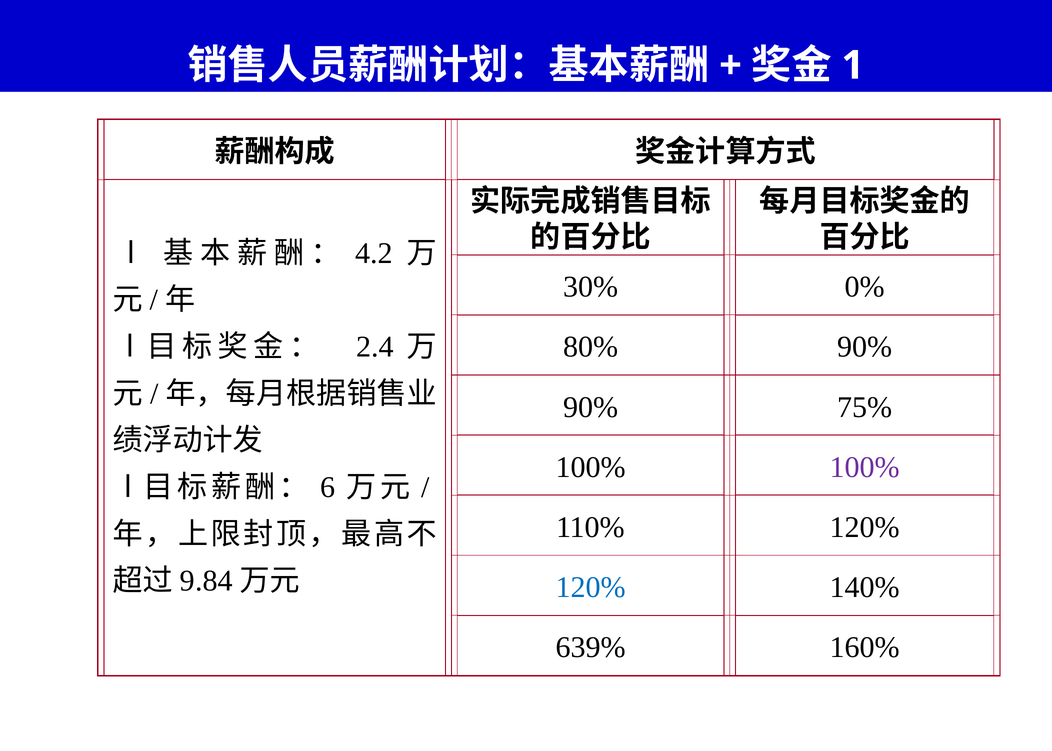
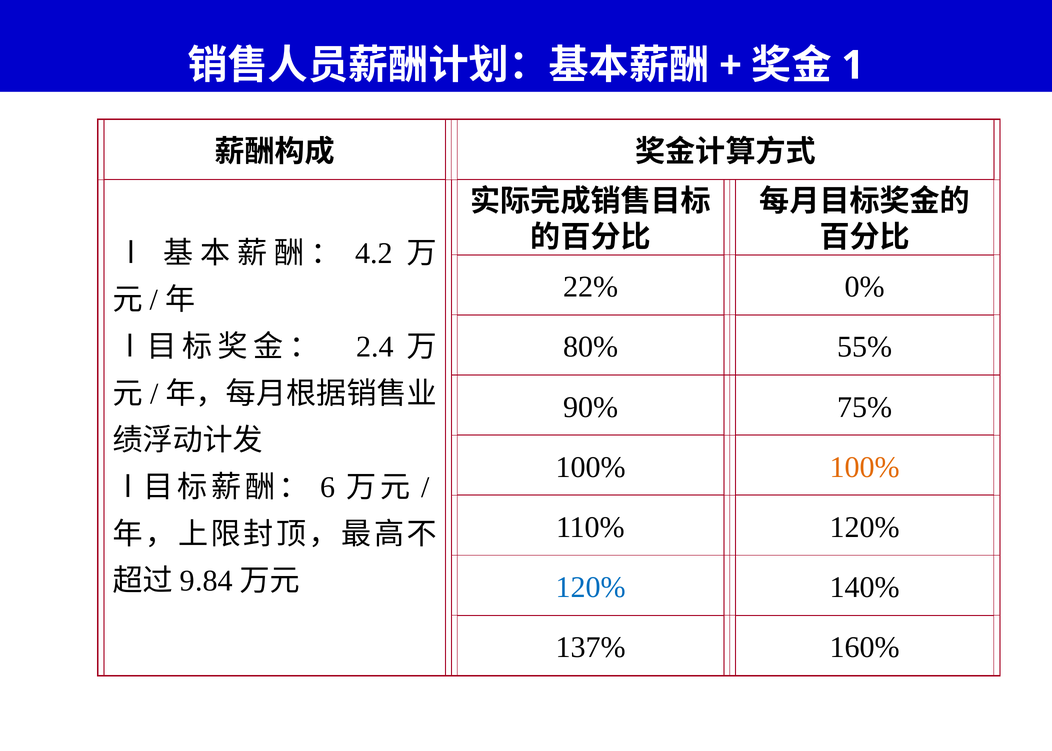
30%: 30% -> 22% (591, 287)
80% 90%: 90% -> 55% (865, 347)
100% colour: purple -> orange (865, 467)
639%: 639% -> 137% (591, 648)
